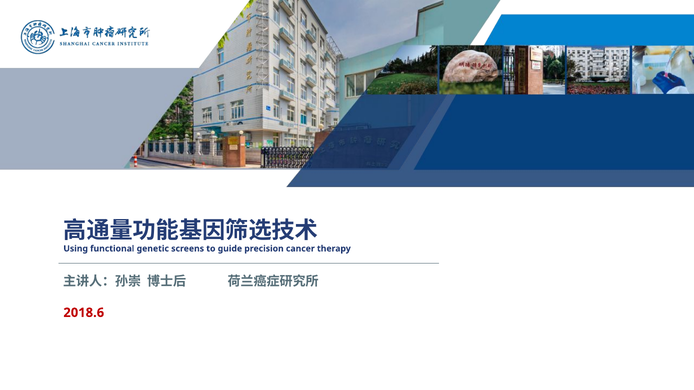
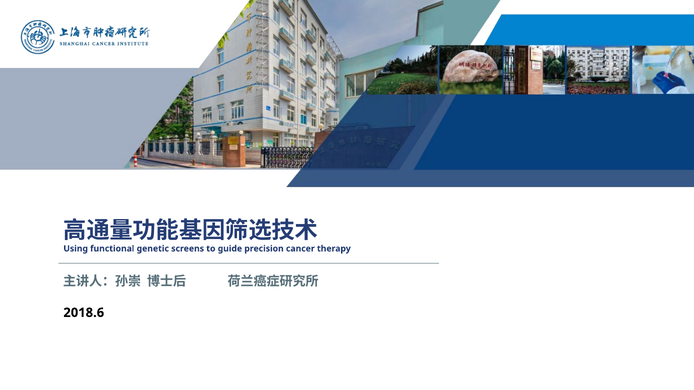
2018.6 colour: red -> black (84, 313)
